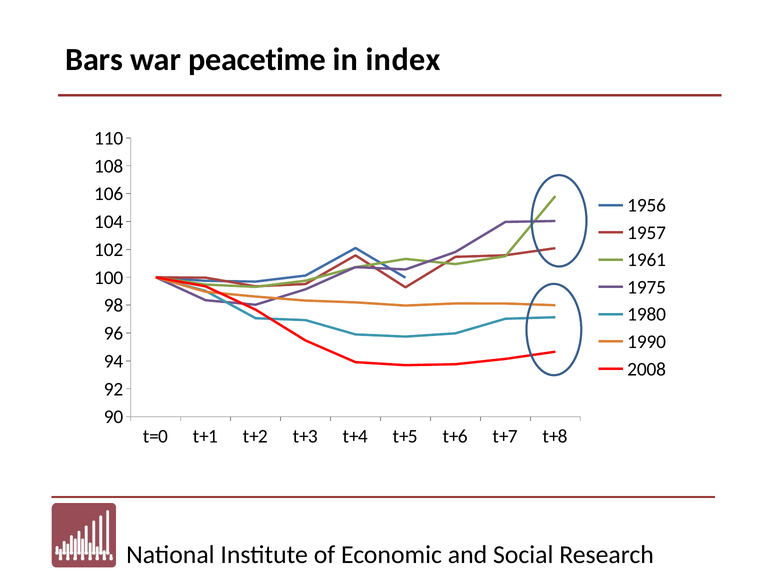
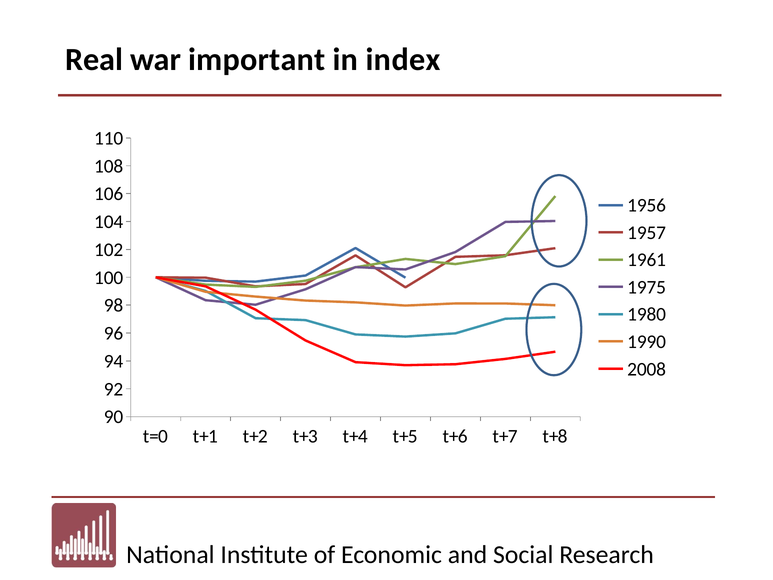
Bars: Bars -> Real (94, 60)
peacetime: peacetime -> important (257, 60)
